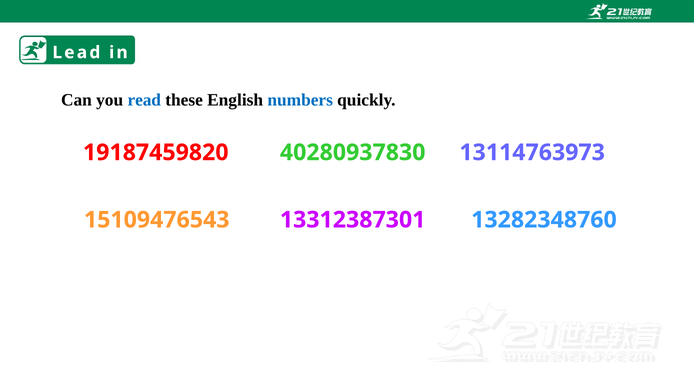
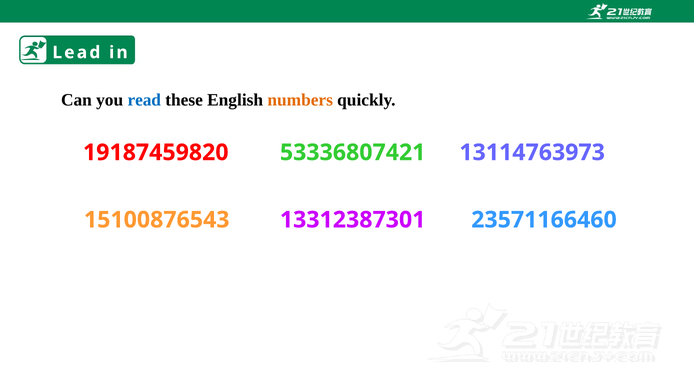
numbers colour: blue -> orange (300, 100)
40280937830: 40280937830 -> 53336807421 (353, 152)
15109476543: 15109476543 -> 15100876543 (157, 219)
13282348760: 13282348760 -> 23571166460 (544, 219)
